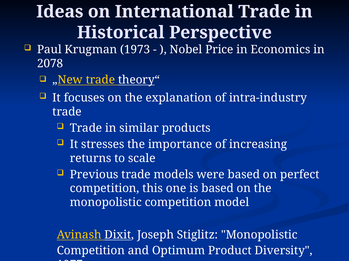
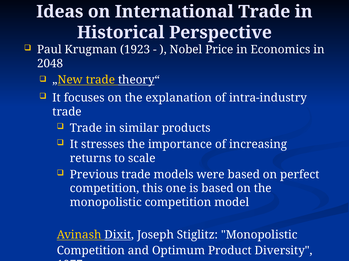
1973: 1973 -> 1923 (135, 50)
2078: 2078 -> 2048 (50, 64)
